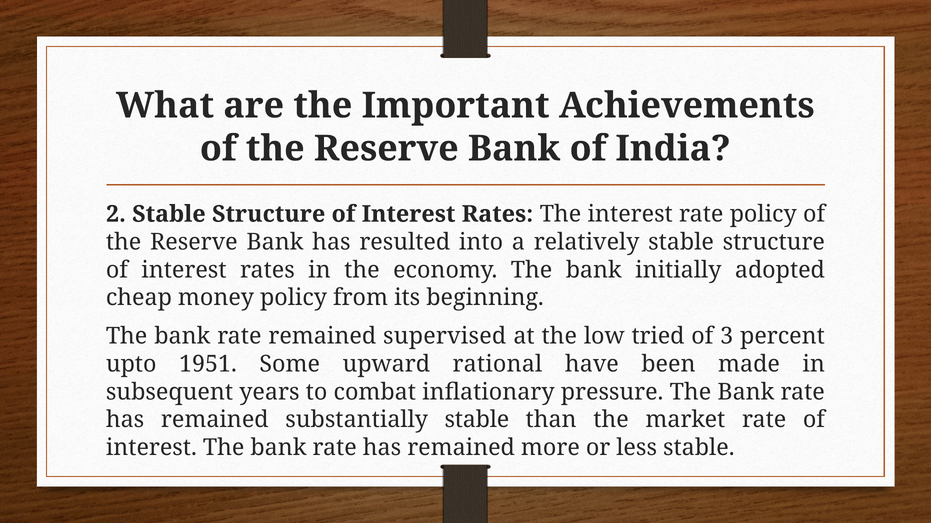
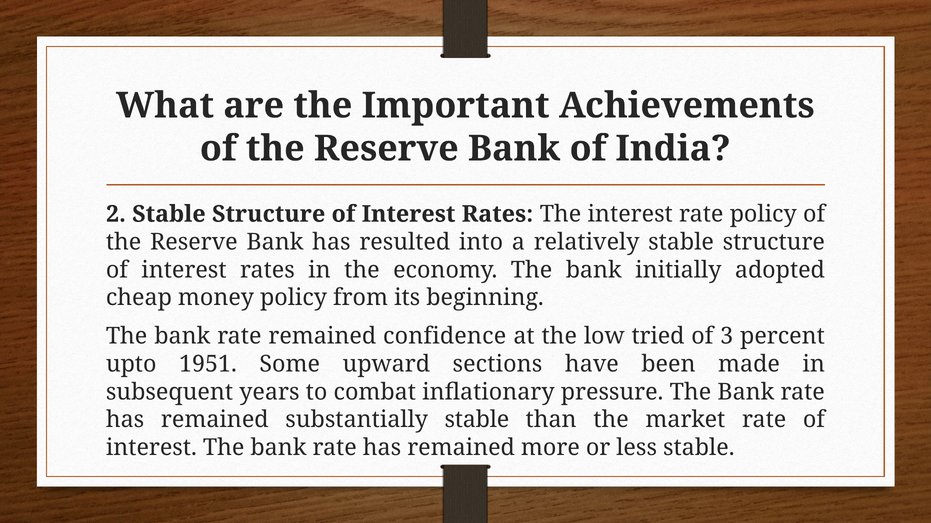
supervised: supervised -> confidence (445, 337)
rational: rational -> sections (497, 364)
